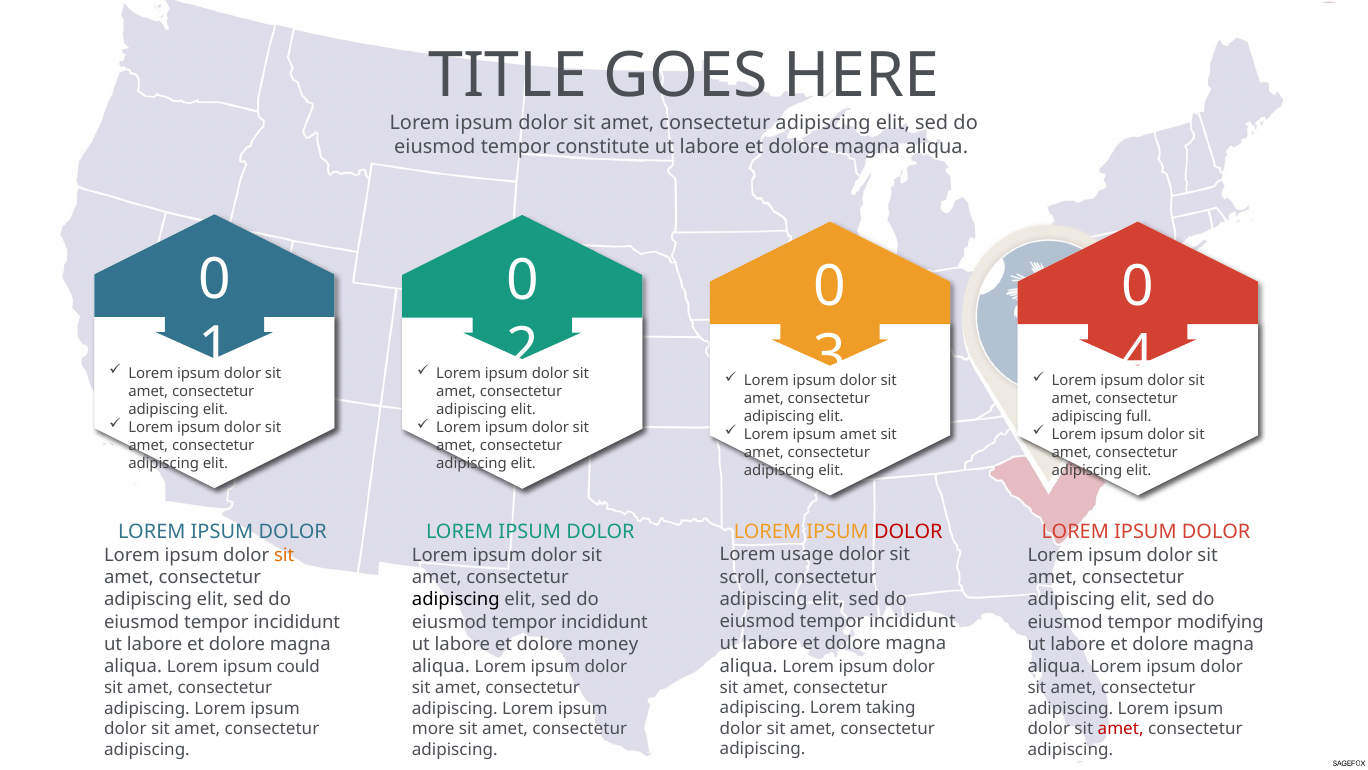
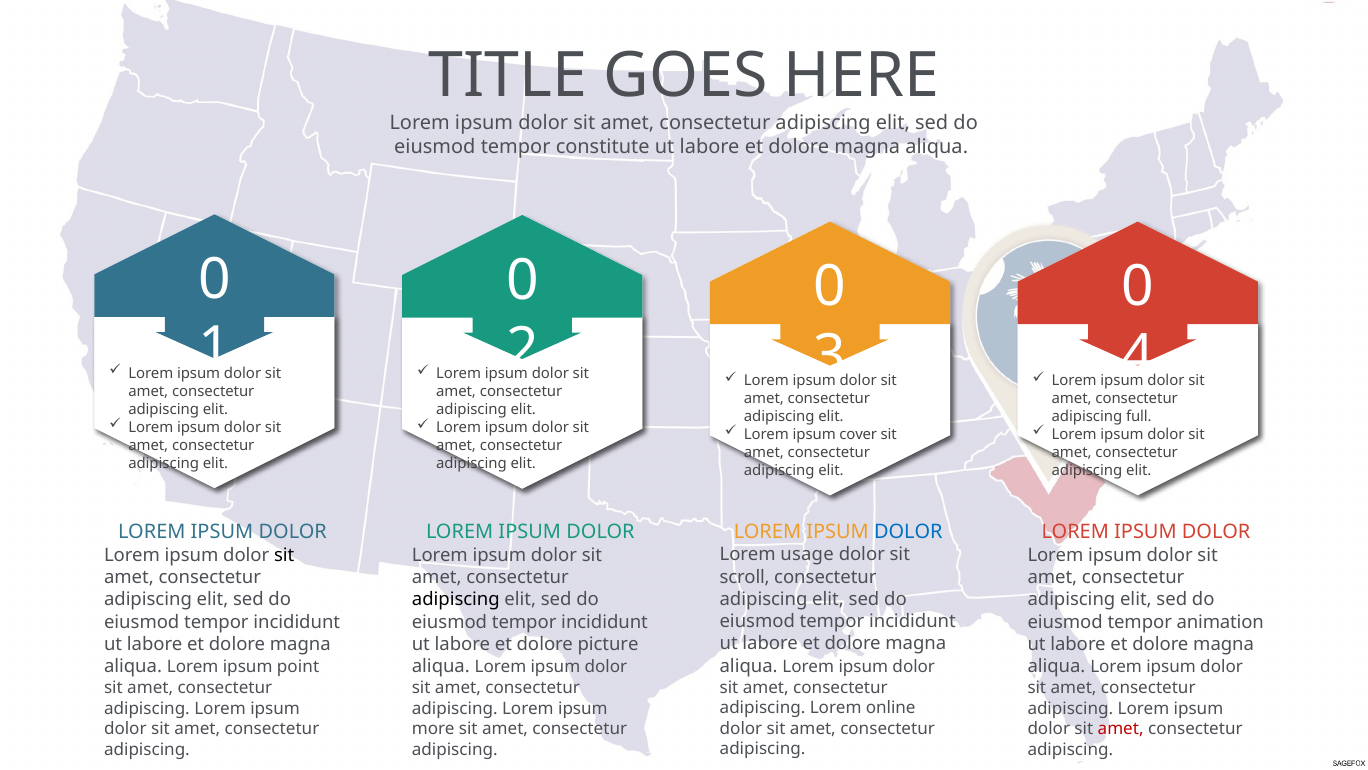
ipsum amet: amet -> cover (858, 434)
DOLOR colour: red -> blue (908, 531)
sit colour: orange -> black (284, 555)
modifying: modifying -> animation (1220, 622)
money: money -> picture (608, 644)
could: could -> point (298, 667)
taking: taking -> online (891, 708)
